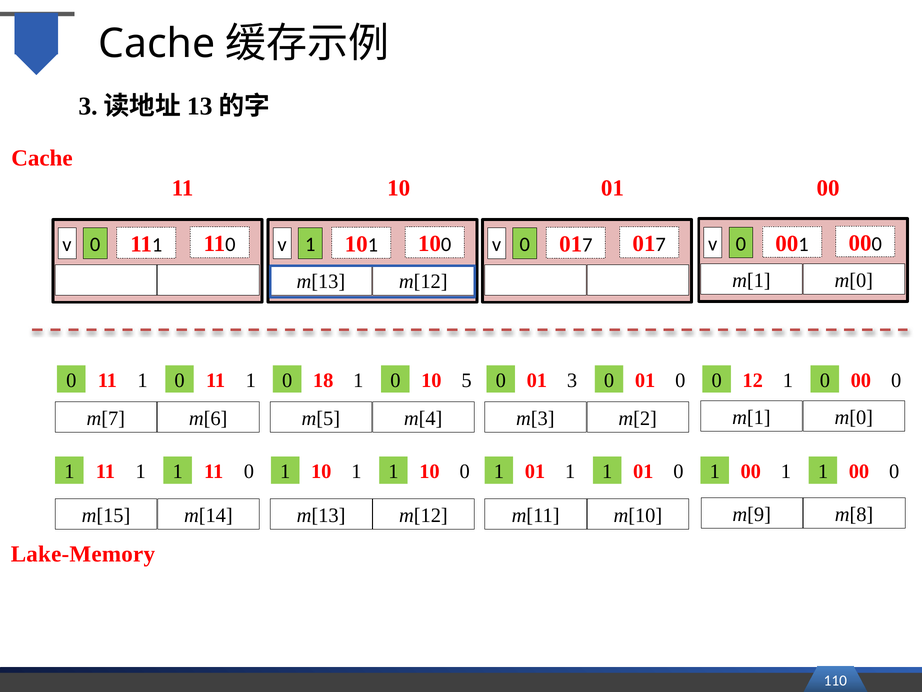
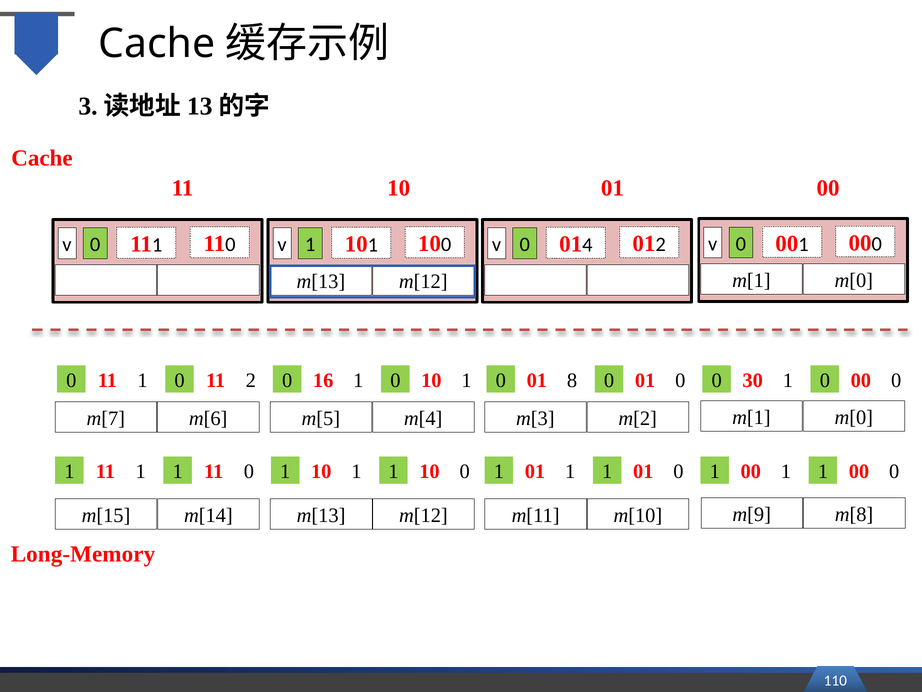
v 01 7: 7 -> 4 (587, 245)
7: 7 -> 2 (661, 245)
1: 1 -> 2 (251, 380)
18: 18 -> 16 (323, 380)
0 10 5: 5 -> 1 (467, 380)
3: 3 -> 8 (572, 380)
12: 12 -> 30 (753, 380)
Lake-Memory: Lake-Memory -> Long-Memory (83, 554)
